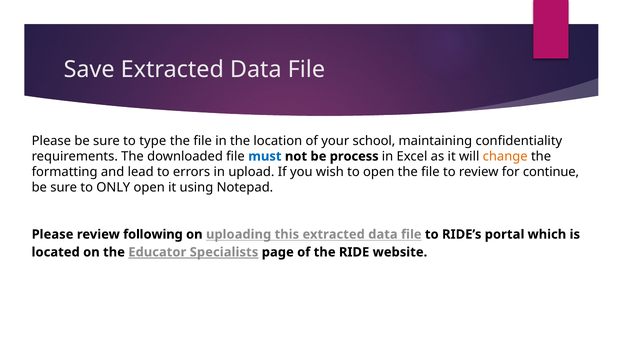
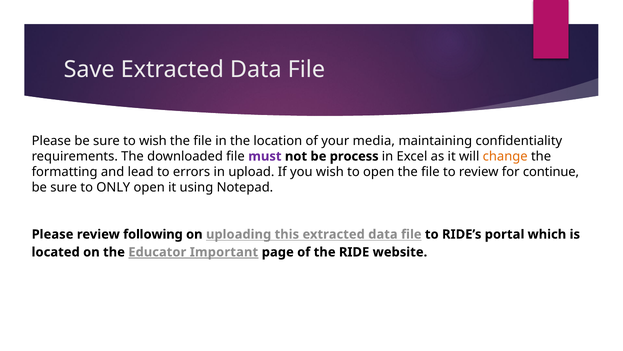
to type: type -> wish (153, 141)
school: school -> media (374, 141)
must colour: blue -> purple (265, 156)
Specialists: Specialists -> Important (224, 252)
